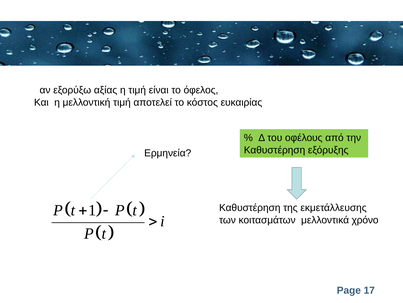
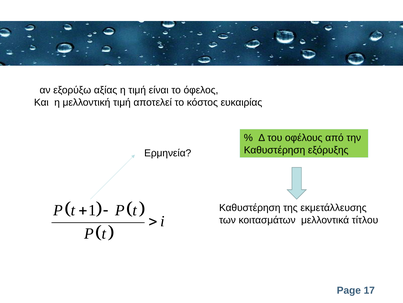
χρόνο: χρόνο -> τίτλου (365, 220)
